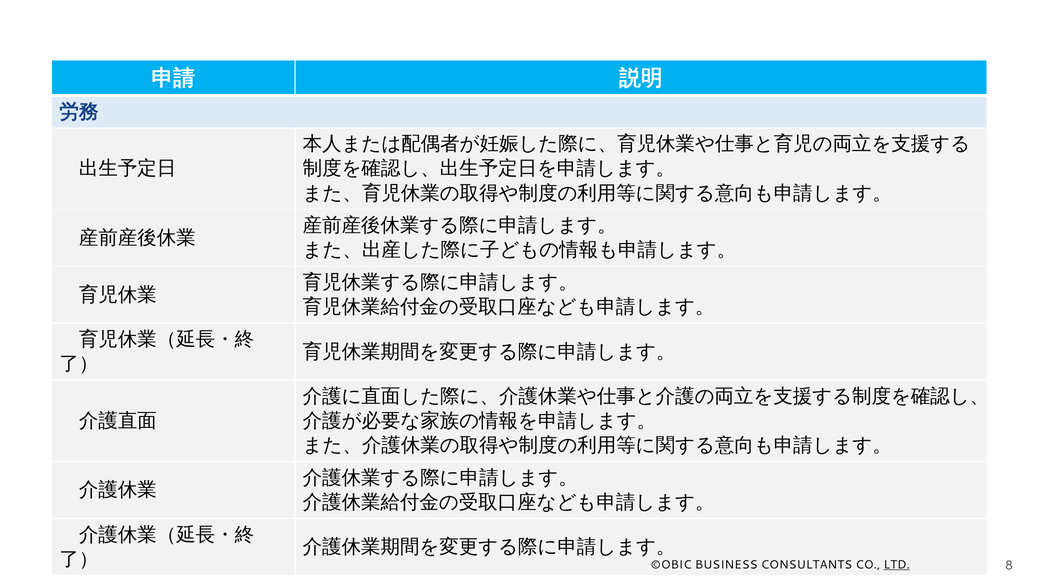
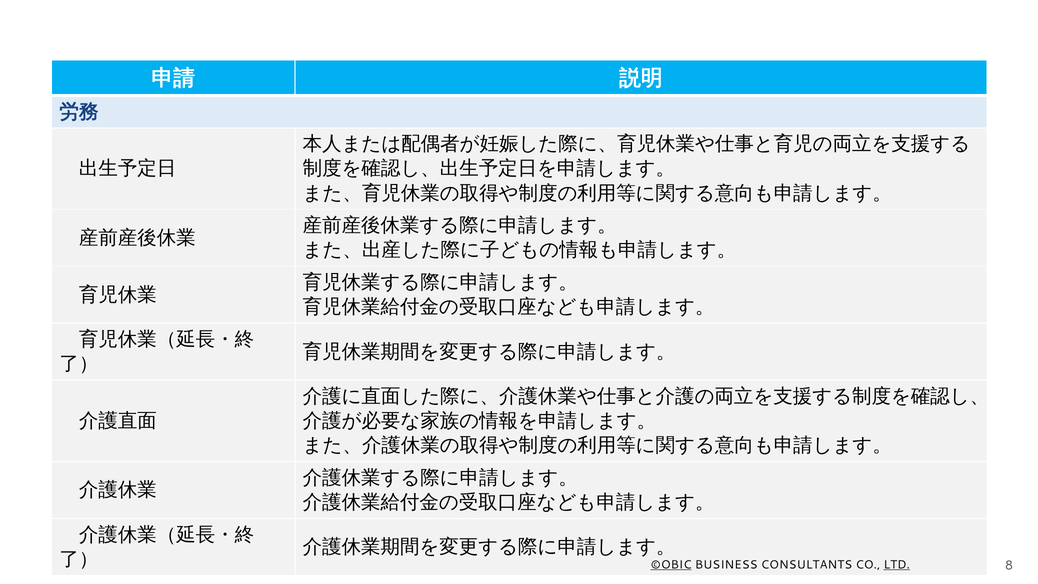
©OBIC underline: none -> present (671, 565)
